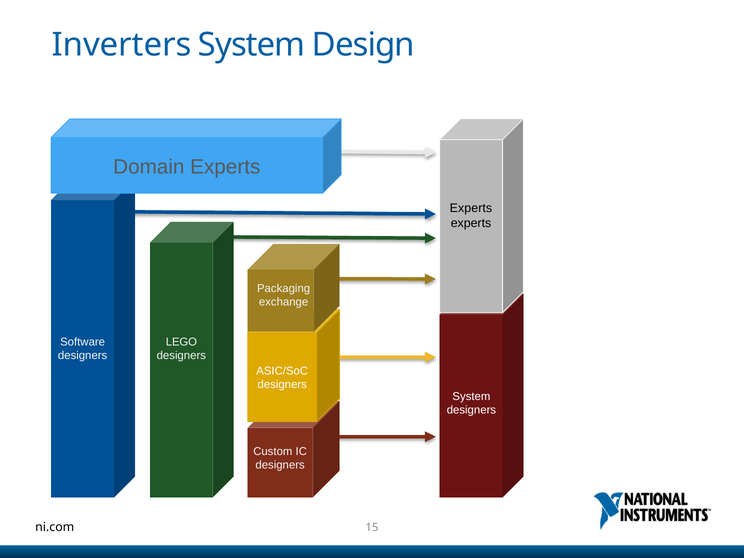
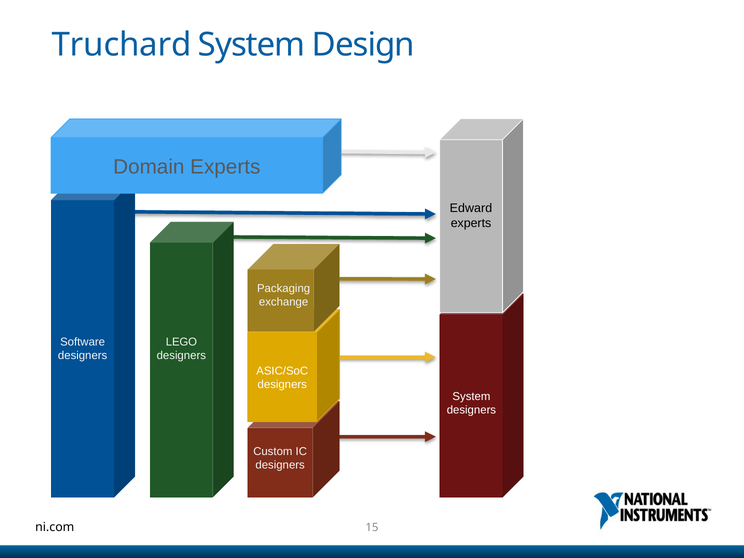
Inverters: Inverters -> Truchard (122, 45)
Experts: Experts -> Edward (471, 208)
